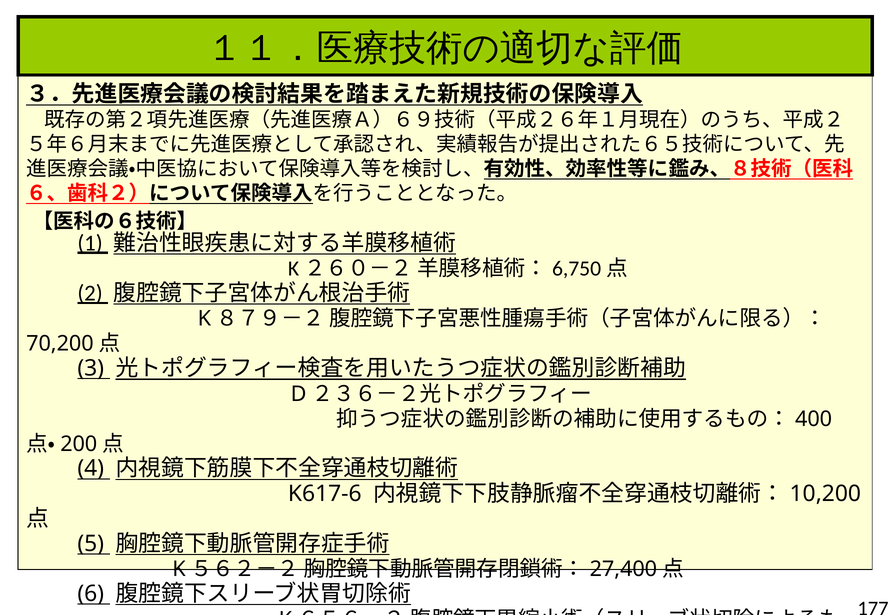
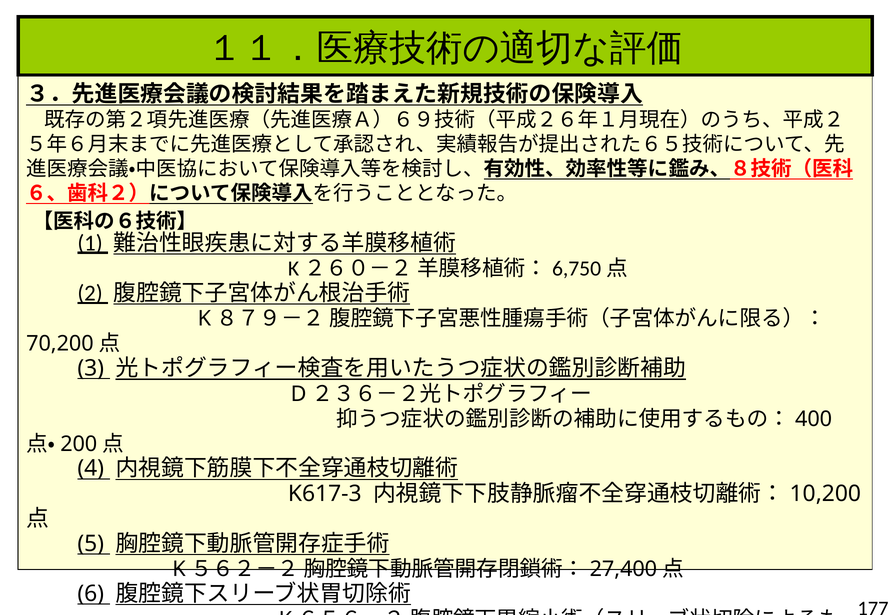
K617-6: K617-6 -> K617-3 (325, 494)
